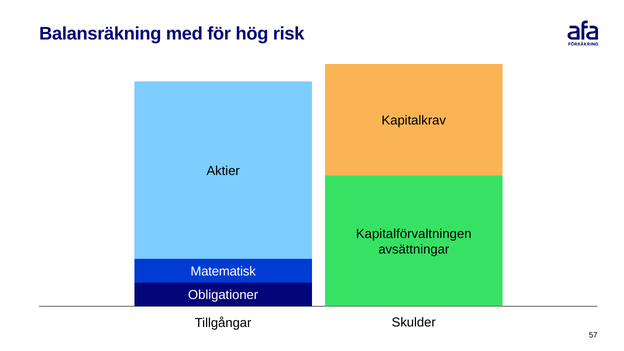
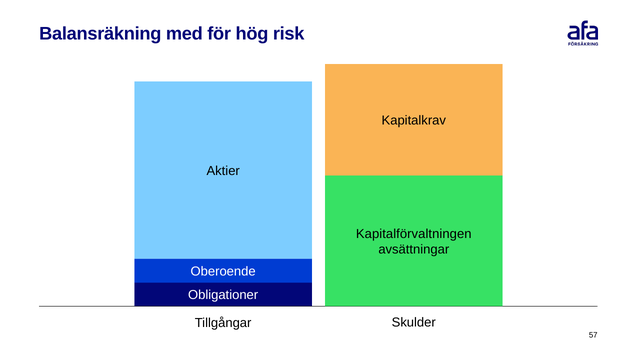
Matematisk: Matematisk -> Oberoende (223, 271)
